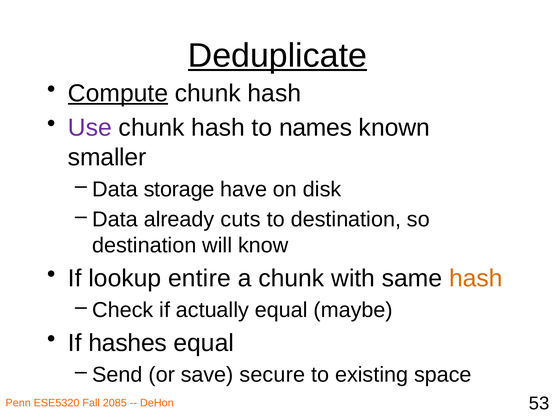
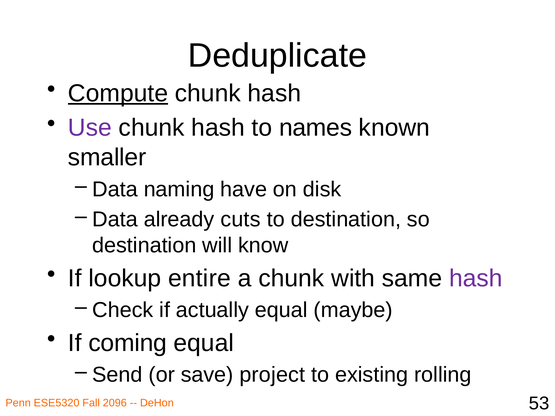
Deduplicate underline: present -> none (277, 56)
storage: storage -> naming (179, 189)
hash colour: orange -> purple (476, 278)
hashes: hashes -> coming (128, 343)
secure: secure -> project (272, 375)
space: space -> rolling (443, 375)
2085: 2085 -> 2096 (115, 403)
